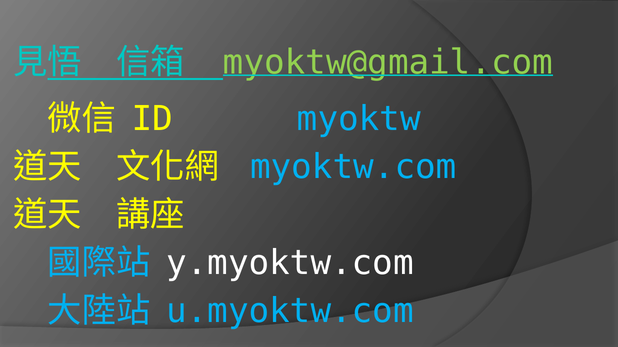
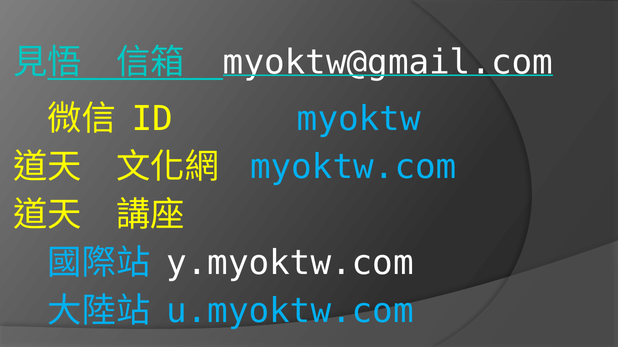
myoktw@gmail.com colour: light green -> white (388, 63)
